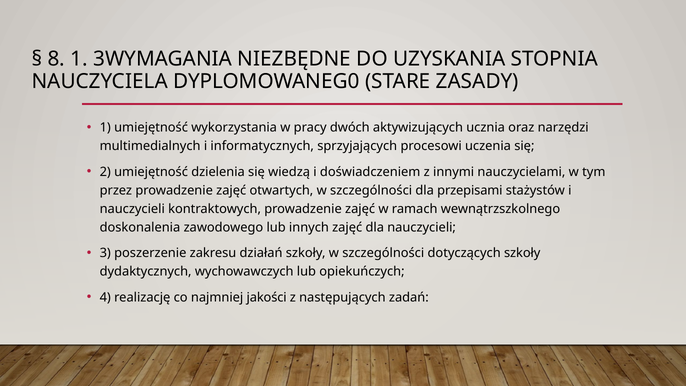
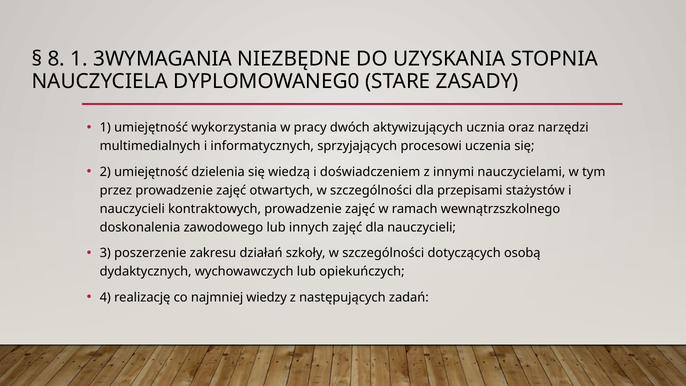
dotyczących szkoły: szkoły -> osobą (522, 253)
jakości: jakości -> wiedzy (267, 297)
